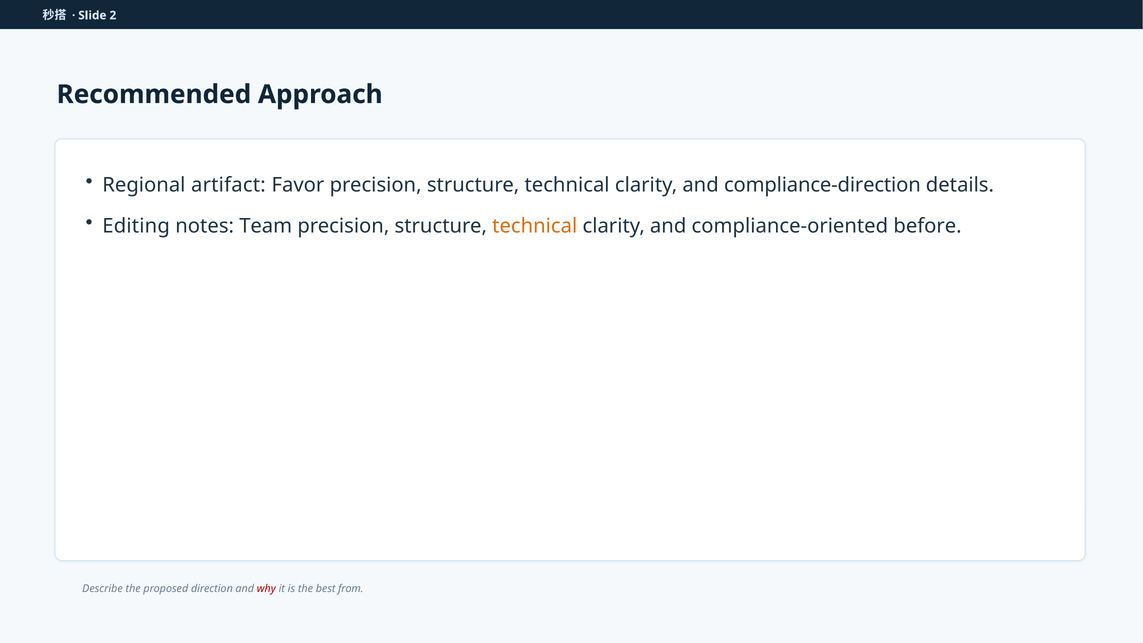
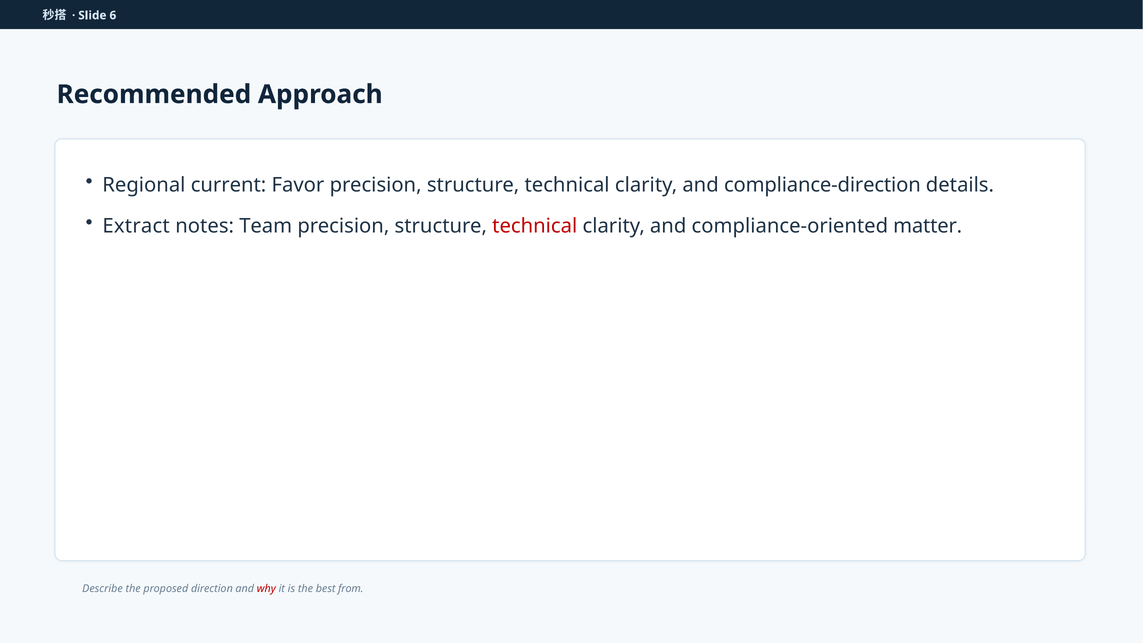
2: 2 -> 6 (113, 15)
artifact: artifact -> current (229, 185)
Editing: Editing -> Extract (136, 226)
technical colour: orange -> red (535, 226)
before: before -> matter (928, 226)
